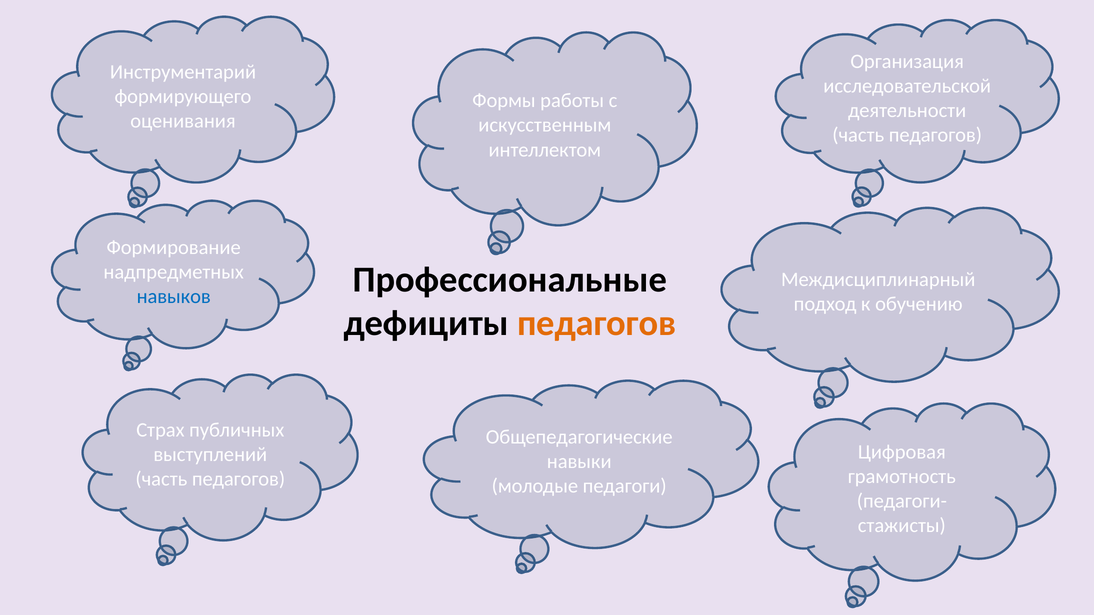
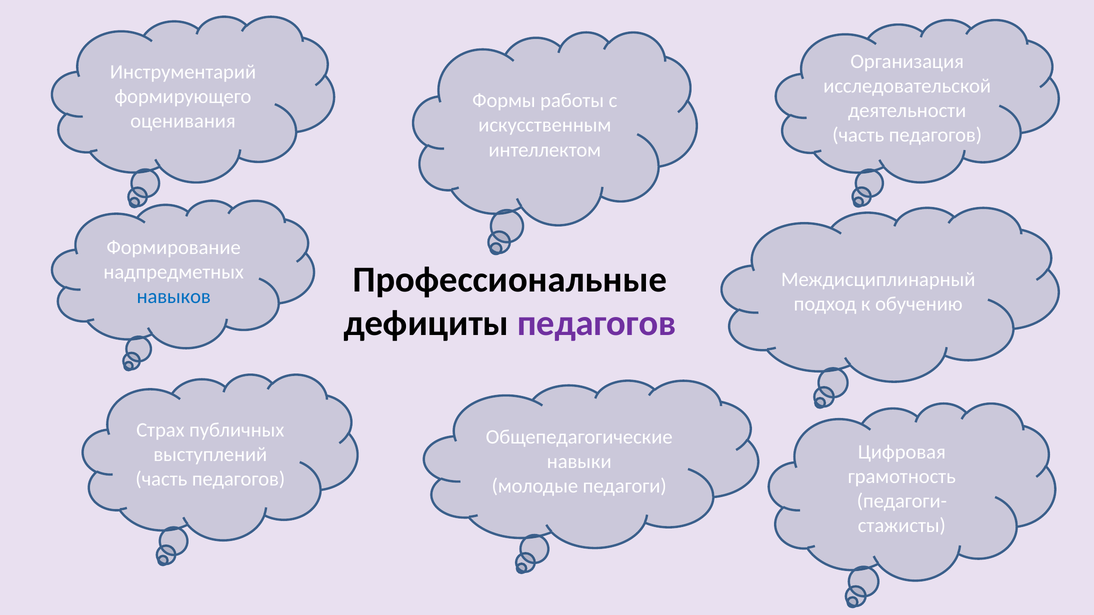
педагогов colour: orange -> purple (597, 323)
